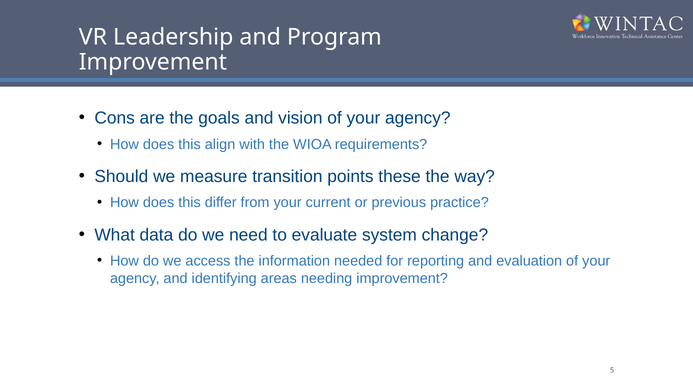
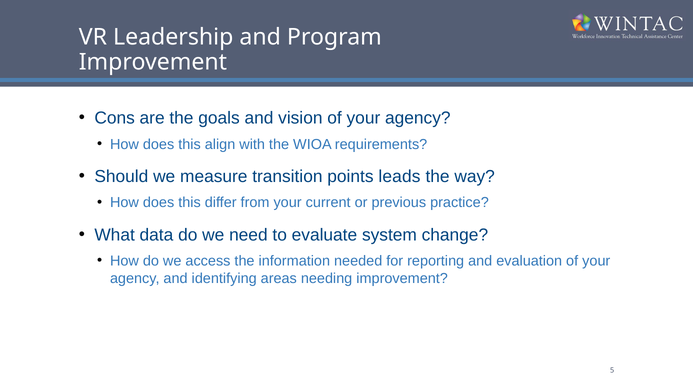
these: these -> leads (399, 176)
